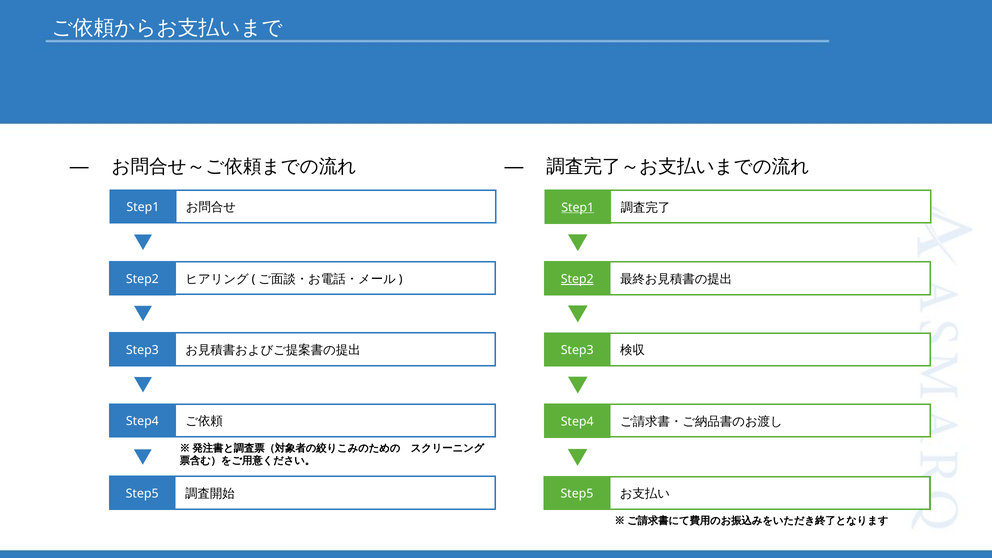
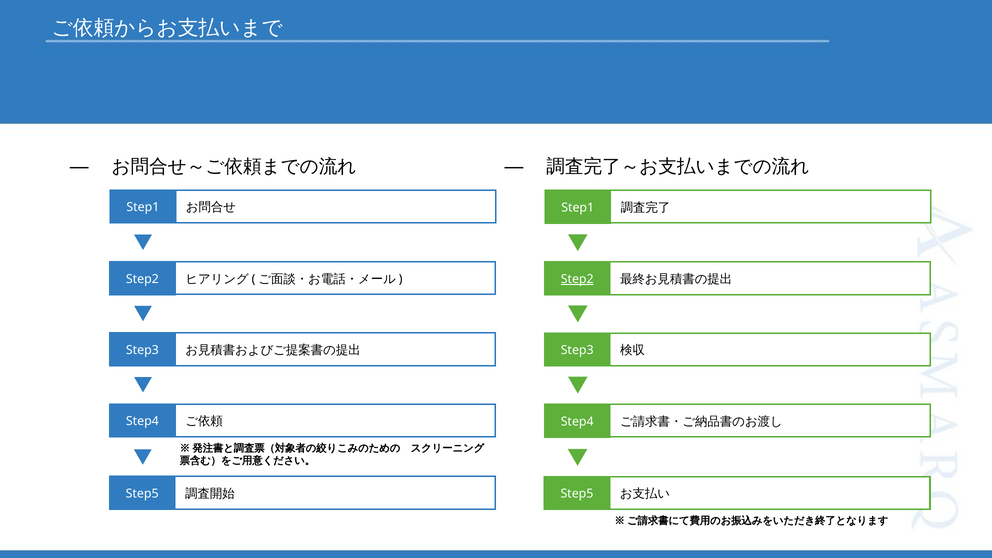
Step1 underline: present -> none (578, 208)
